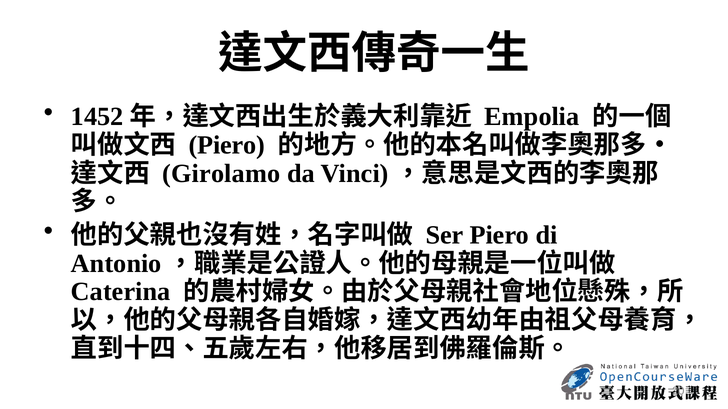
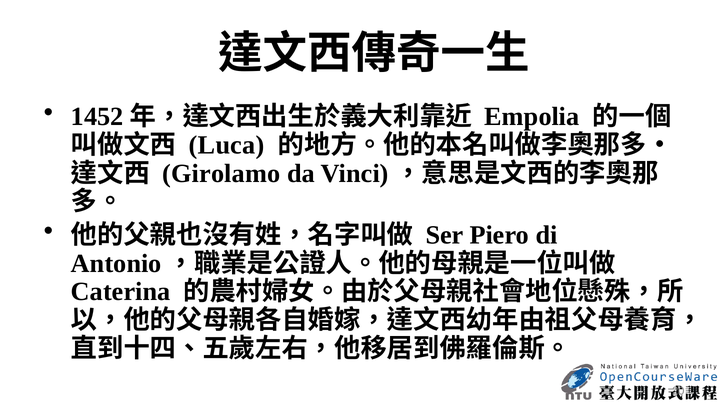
Piero: Piero -> Luca (227, 145)
